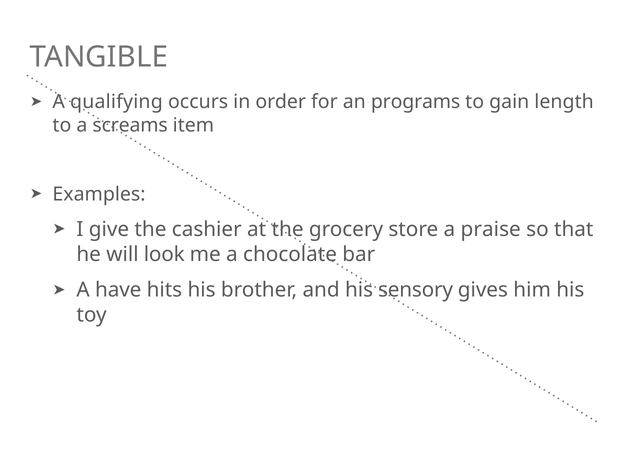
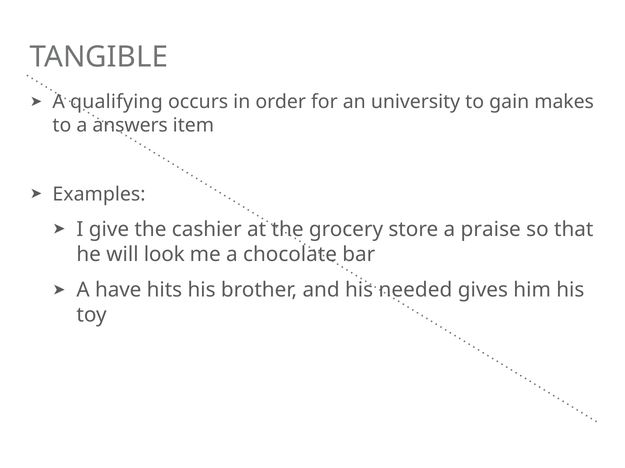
programs: programs -> university (416, 102)
length: length -> makes (564, 102)
screams: screams -> answers (130, 126)
sensory: sensory -> needed (415, 291)
